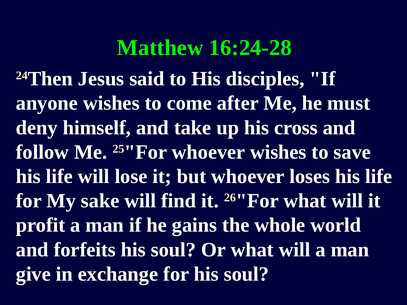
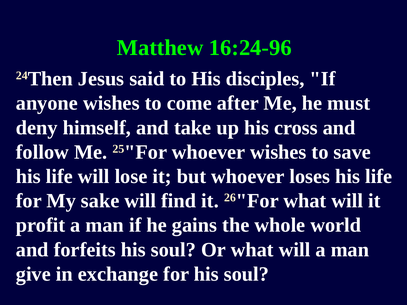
16:24-28: 16:24-28 -> 16:24-96 (250, 48)
